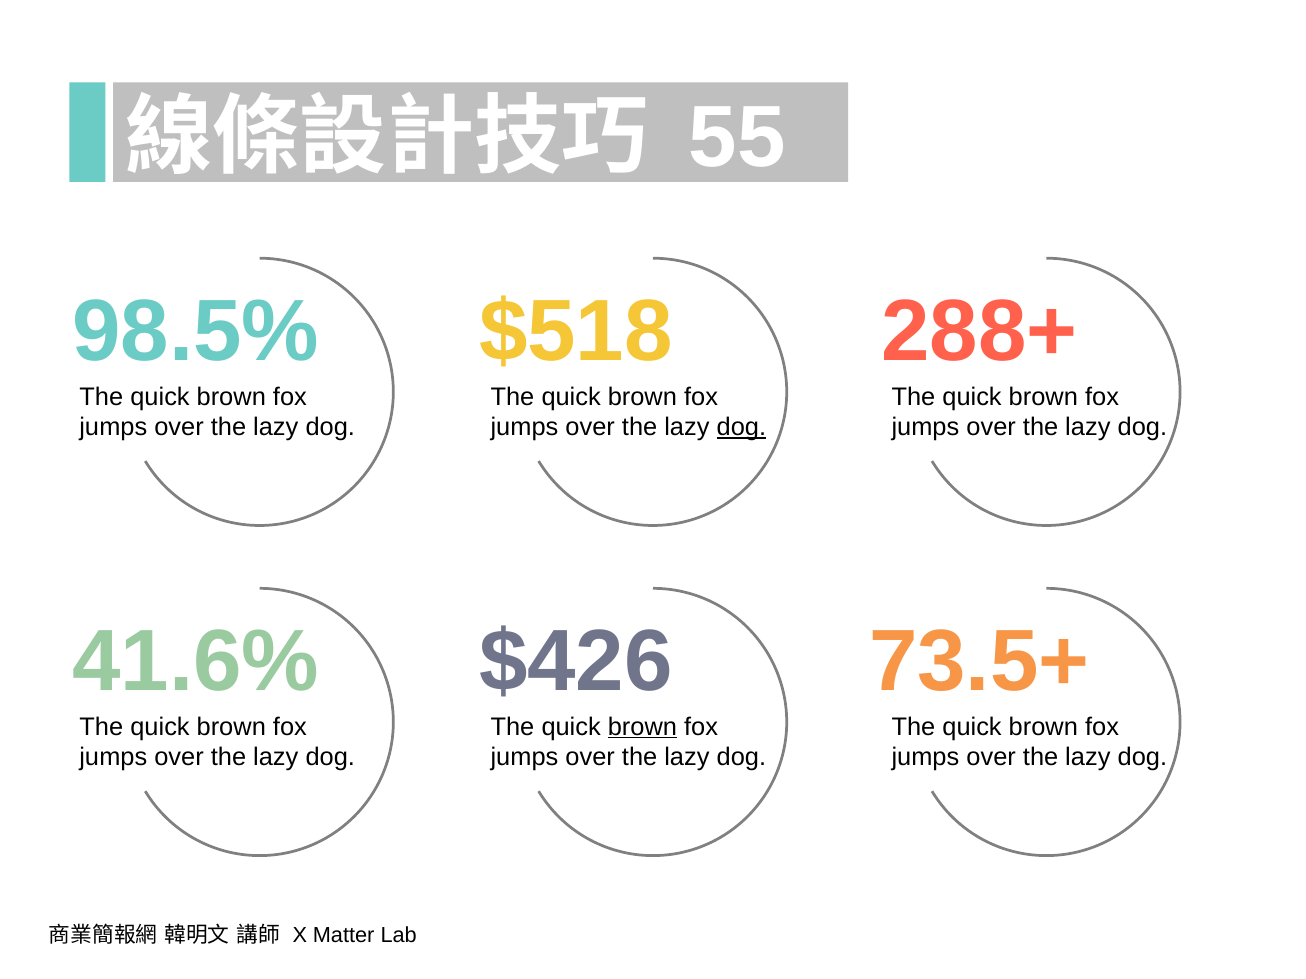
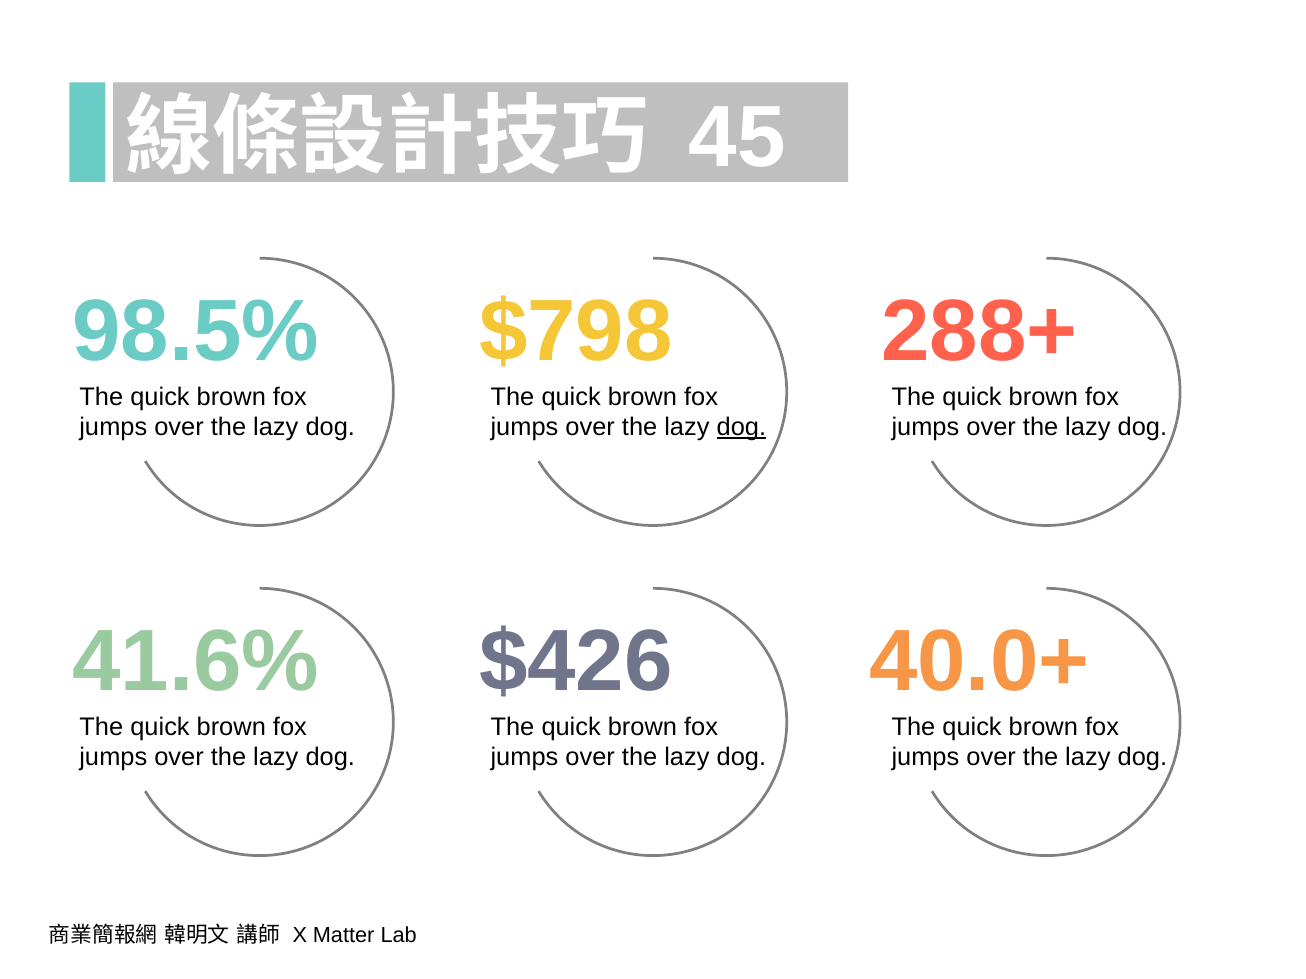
55: 55 -> 45 (737, 138)
$518: $518 -> $798 (576, 332)
73.5+: 73.5+ -> 40.0+ (979, 662)
brown underline: present -> none (642, 727)
